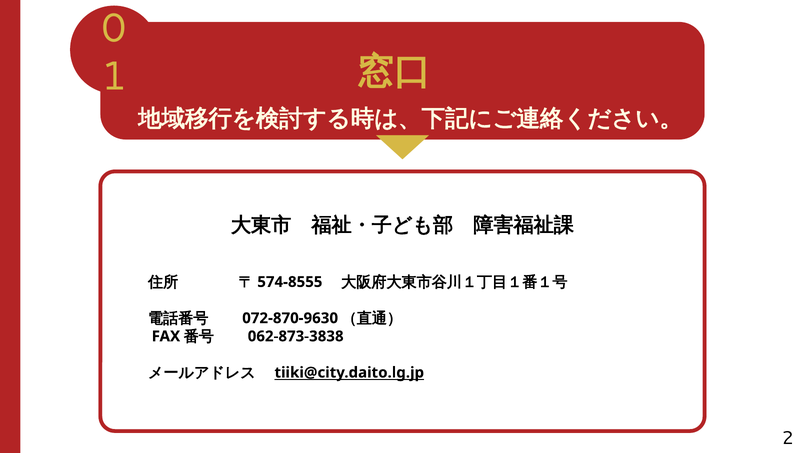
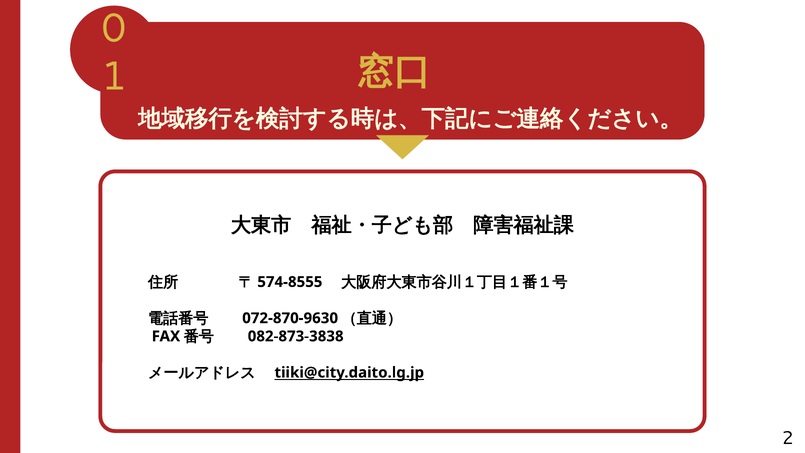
062-873-3838: 062-873-3838 -> 082-873-3838 (296, 336)
